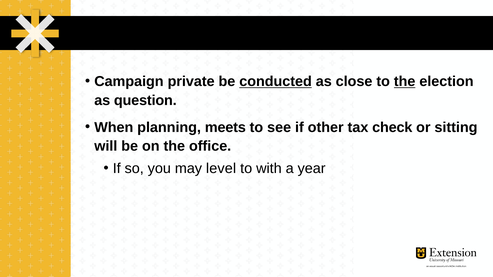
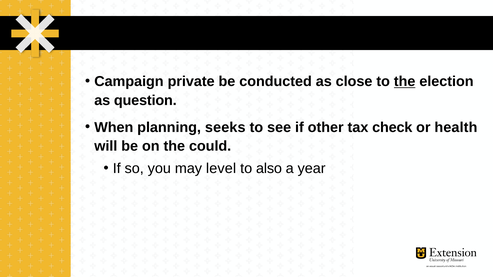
conducted underline: present -> none (276, 82)
meets: meets -> seeks (225, 127)
sitting: sitting -> health (456, 127)
office: office -> could (210, 146)
with: with -> also (269, 169)
